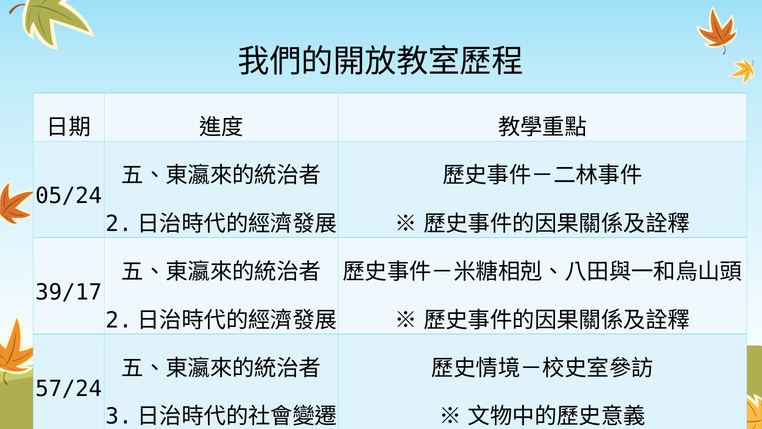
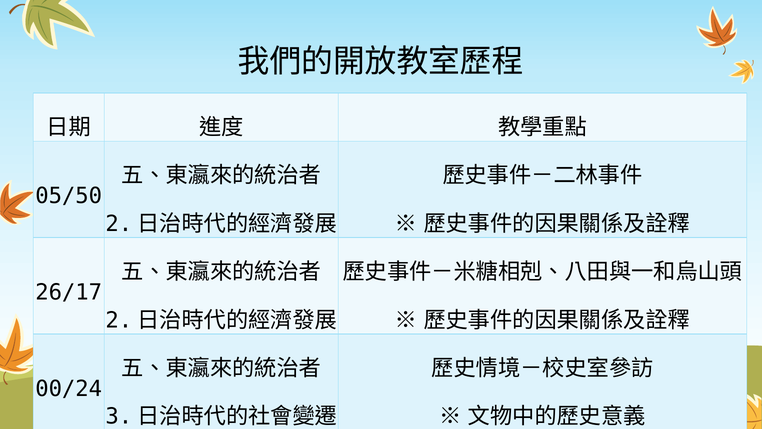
05/24: 05/24 -> 05/50 (69, 196)
39/17: 39/17 -> 26/17 (69, 292)
57/24: 57/24 -> 00/24 (69, 389)
